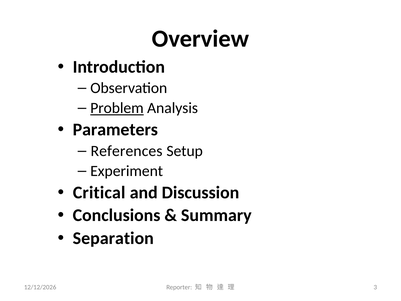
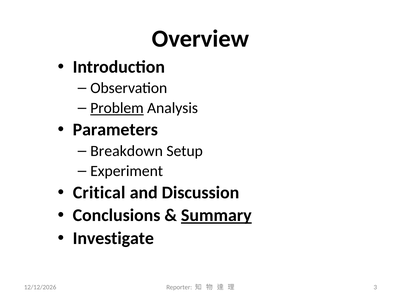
References: References -> Breakdown (127, 151)
Summary underline: none -> present (216, 215)
Separation: Separation -> Investigate (113, 238)
